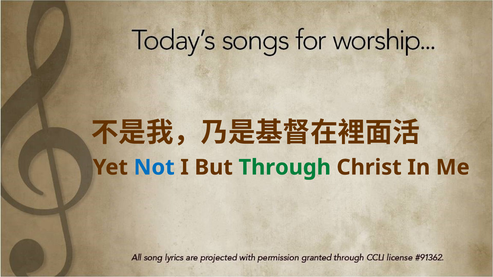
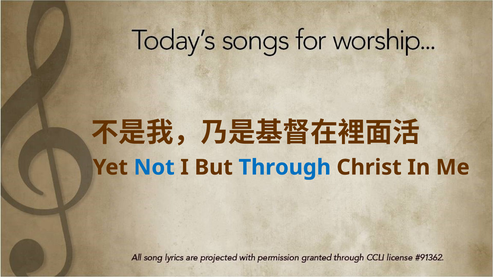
Through colour: green -> blue (285, 168)
